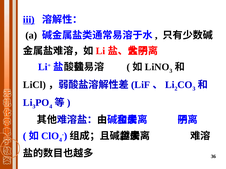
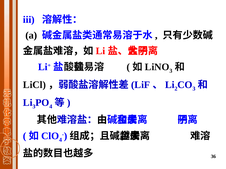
iii underline: present -> none (29, 20)
